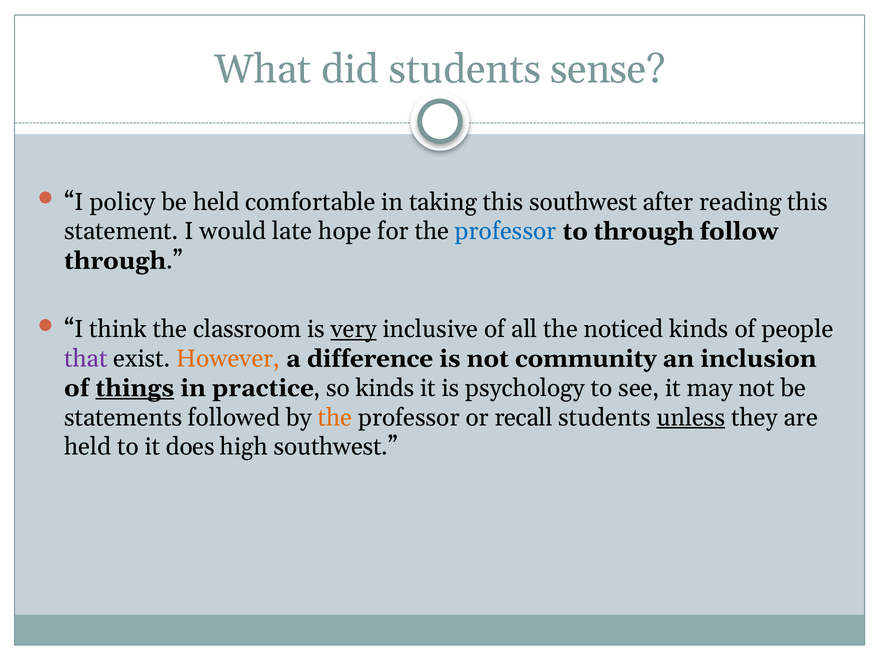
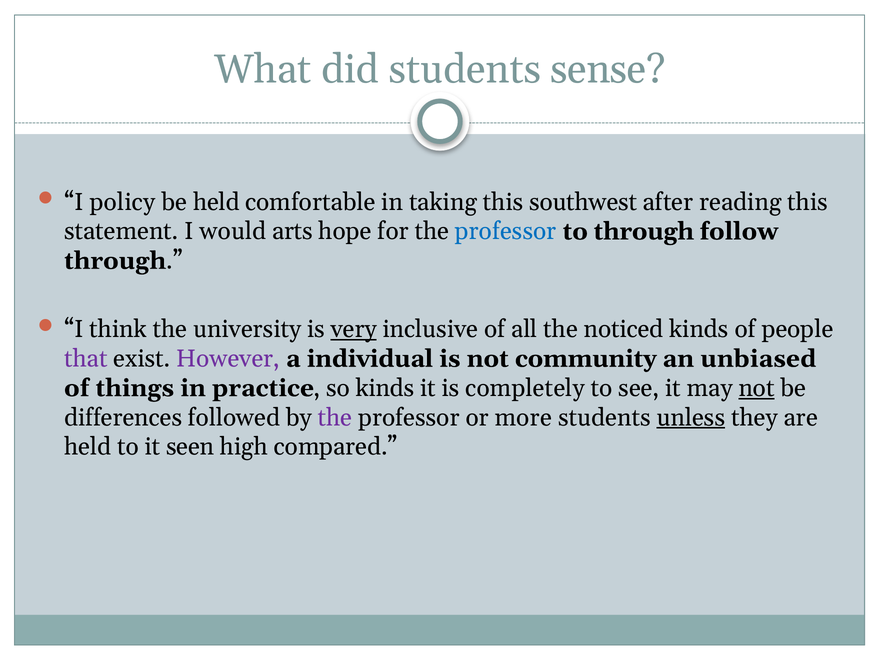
late: late -> arts (292, 231)
classroom: classroom -> university (247, 329)
However colour: orange -> purple (228, 359)
difference: difference -> individual (370, 359)
inclusion: inclusion -> unbiased (758, 359)
things underline: present -> none (135, 388)
psychology: psychology -> completely (525, 388)
not underline: none -> present (757, 388)
statements: statements -> differences (123, 417)
the colour: orange -> purple (335, 417)
recall: recall -> more (523, 417)
does: does -> seen (190, 447)
high southwest: southwest -> compared (336, 447)
